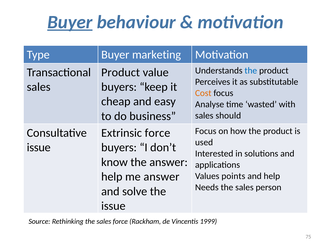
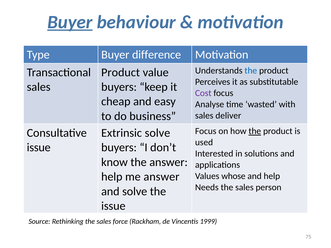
marketing: marketing -> difference (157, 55)
Cost colour: orange -> purple (203, 93)
should: should -> deliver (228, 116)
the underline: none -> present (255, 131)
Extrinsic force: force -> solve (157, 133)
points: points -> whose (233, 176)
